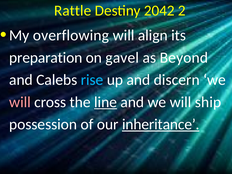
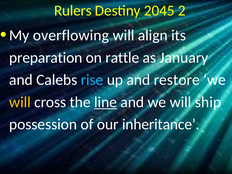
Rattle: Rattle -> Rulers (73, 11)
2042: 2042 -> 2045 (159, 11)
gavel: gavel -> rattle (122, 58)
Beyond: Beyond -> January (184, 58)
discern: discern -> restore (177, 80)
will colour: pink -> yellow (20, 102)
inheritance underline: present -> none (161, 124)
